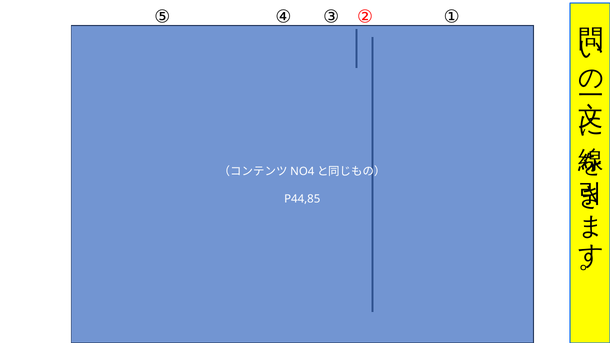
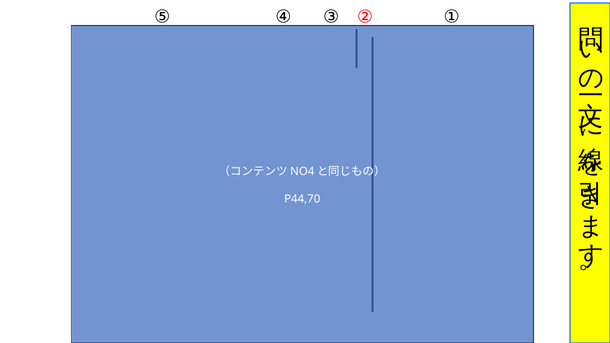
P44,85: P44,85 -> P44,70 (302, 199)
